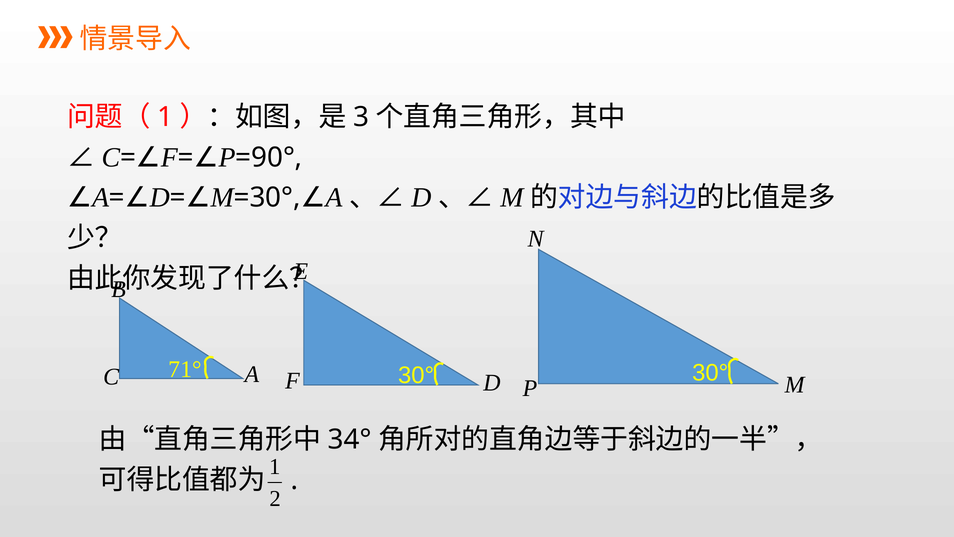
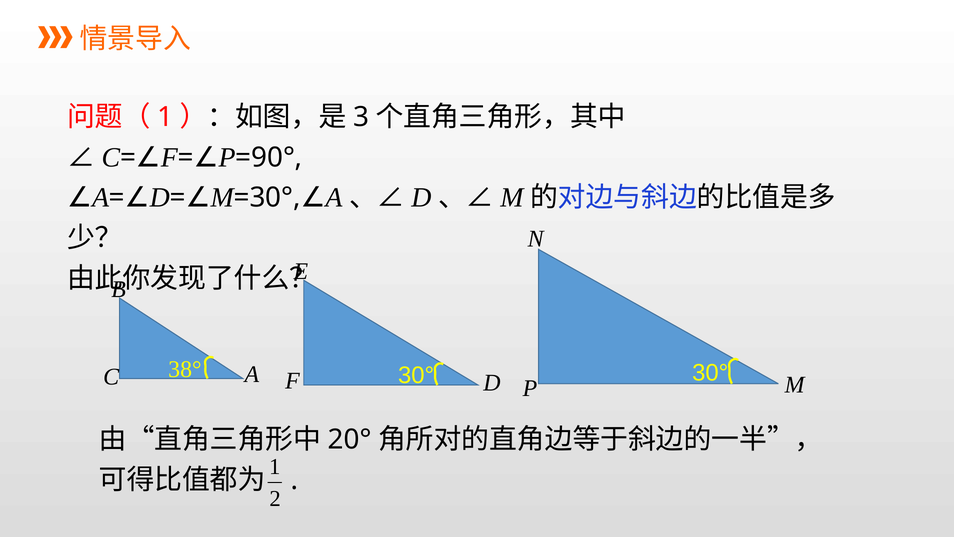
71°: 71° -> 38° (185, 369)
34°: 34° -> 20° (350, 439)
